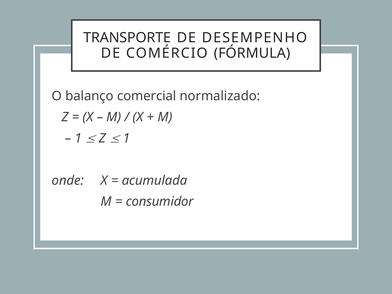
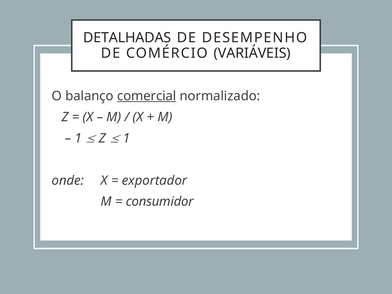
TRANSPORTE: TRANSPORTE -> DETALHADAS (127, 38)
FÓRMULA: FÓRMULA -> VARIÁVEIS (252, 53)
comercial underline: none -> present (147, 96)
acumulada: acumulada -> exportador (155, 180)
